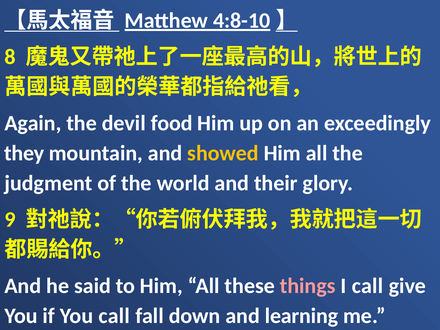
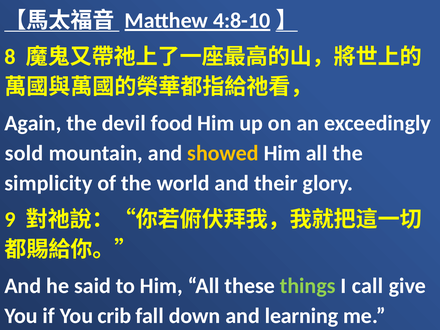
they: they -> sold (24, 153)
judgment: judgment -> simplicity (48, 183)
things colour: pink -> light green (308, 286)
You call: call -> crib (114, 316)
